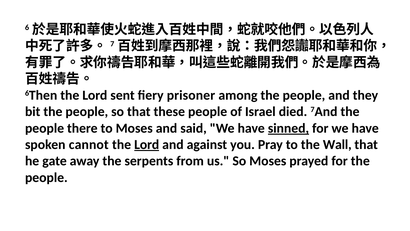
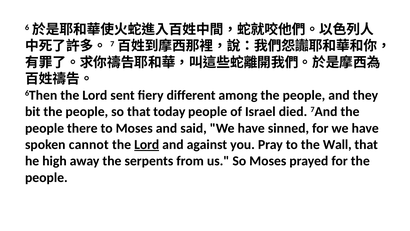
prisoner: prisoner -> different (191, 95)
these: these -> today (169, 112)
sinned underline: present -> none (288, 128)
gate: gate -> high (54, 161)
